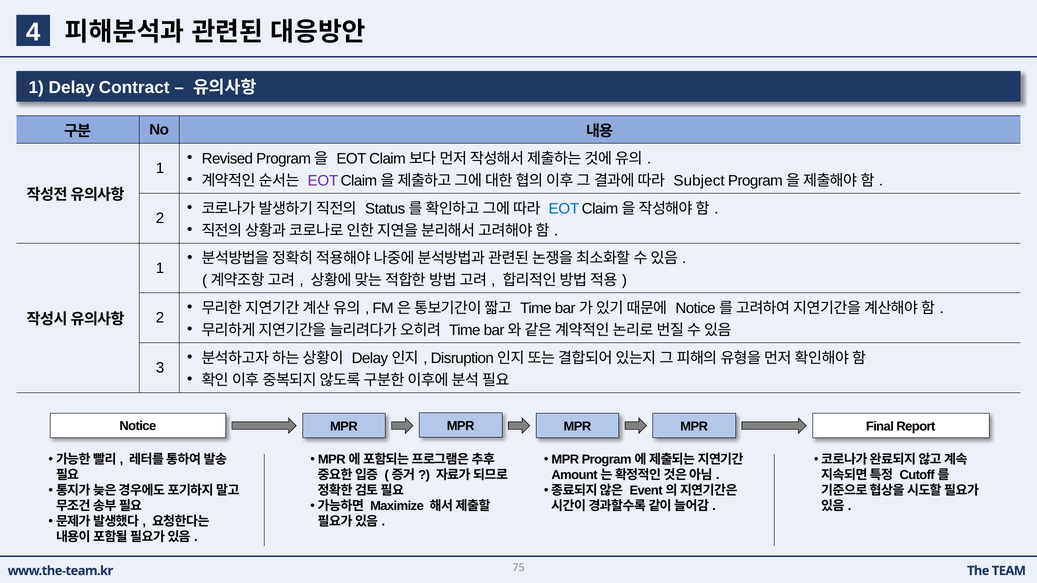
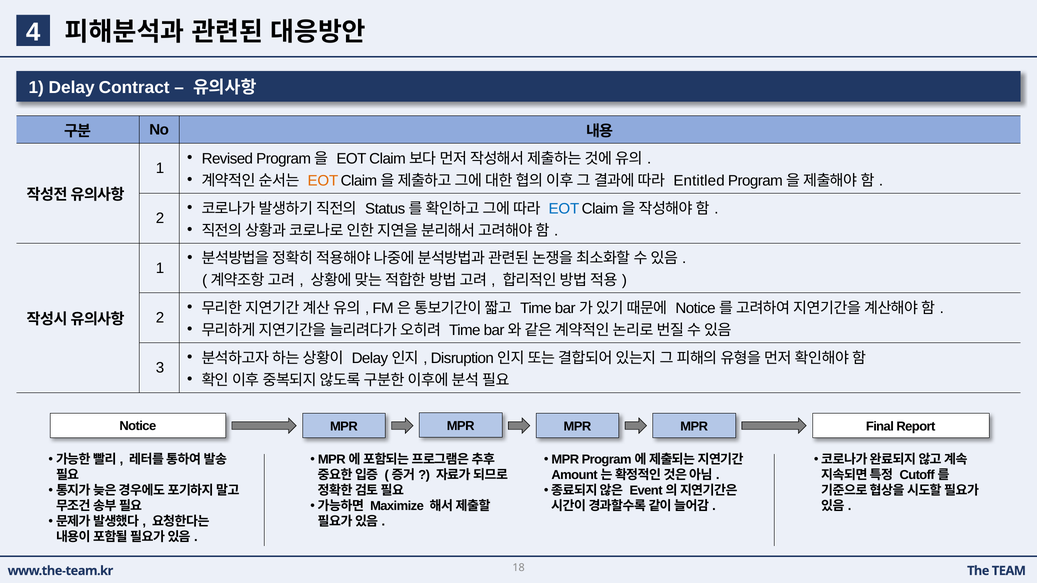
EOT colour: purple -> orange (323, 181)
Subject: Subject -> Entitled (699, 181)
75: 75 -> 18 (519, 568)
